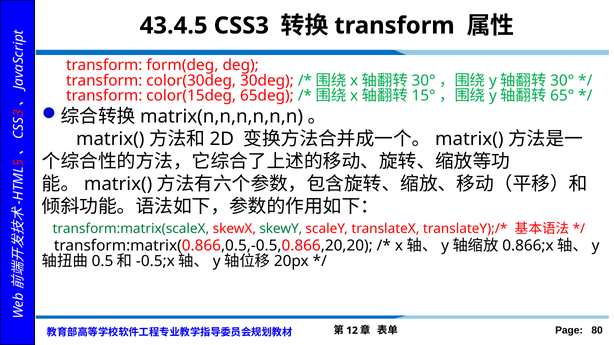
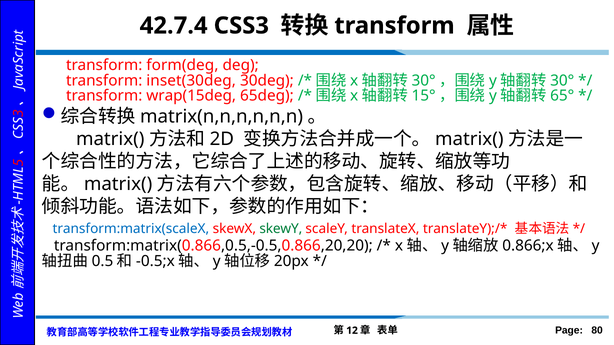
43.4.5: 43.4.5 -> 42.7.4 (174, 26)
color(30deg: color(30deg -> inset(30deg (191, 81)
color(15deg: color(15deg -> wrap(15deg (191, 96)
transform:matrix(scaleX colour: green -> blue (131, 229)
